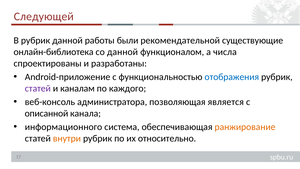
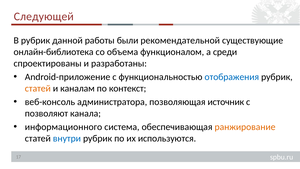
со данной: данной -> объема (123, 52)
числа: числа -> среди (225, 52)
статей colour: purple -> orange (38, 88)
каждого: каждого -> контекст (128, 88)
является: является -> источник (226, 102)
описанной: описанной -> позволяют (46, 113)
внутри colour: orange -> blue (67, 138)
относительно: относительно -> используются (167, 138)
